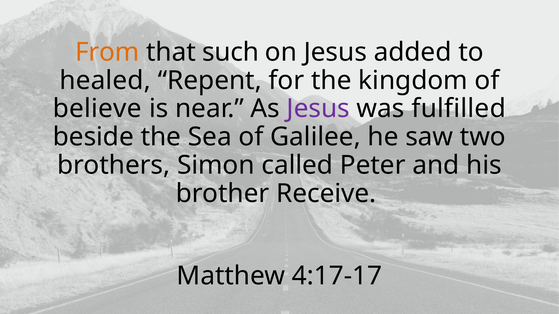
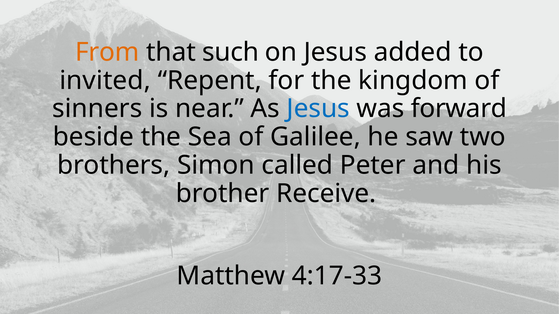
healed: healed -> invited (105, 80)
believe: believe -> sinners (97, 109)
Jesus colour: purple -> blue (318, 109)
fulfilled: fulfilled -> forward (459, 109)
4:17-17: 4:17-17 -> 4:17-33 (337, 276)
